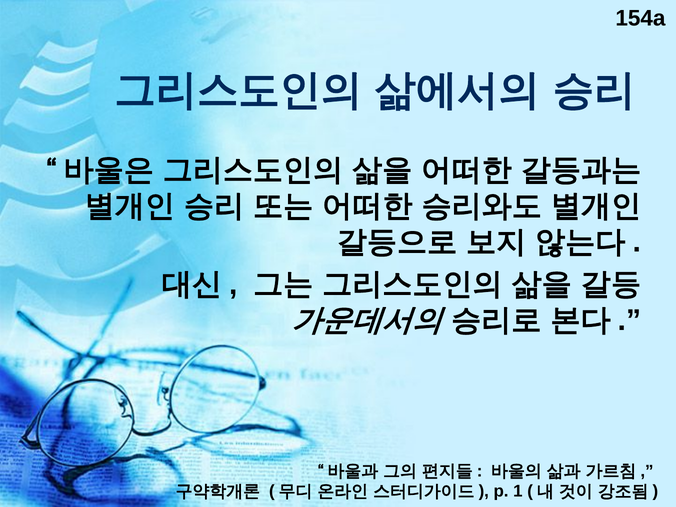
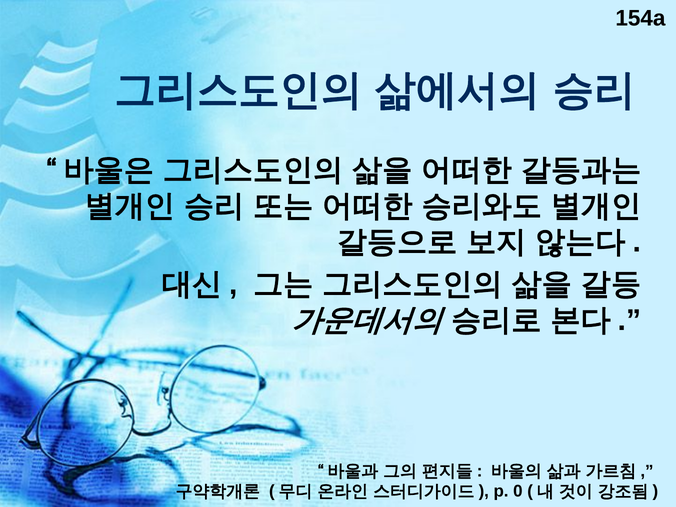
1: 1 -> 0 (518, 491)
